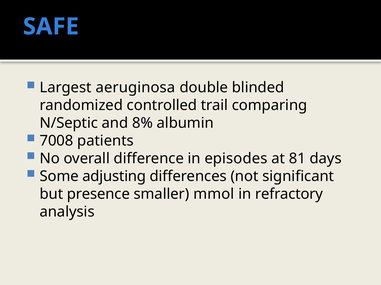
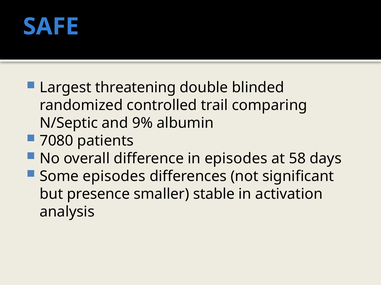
aeruginosa: aeruginosa -> threatening (136, 88)
8%: 8% -> 9% (142, 123)
7008: 7008 -> 7080 (57, 141)
81: 81 -> 58 (297, 159)
Some adjusting: adjusting -> episodes (114, 177)
mmol: mmol -> stable (214, 194)
refractory: refractory -> activation (289, 194)
